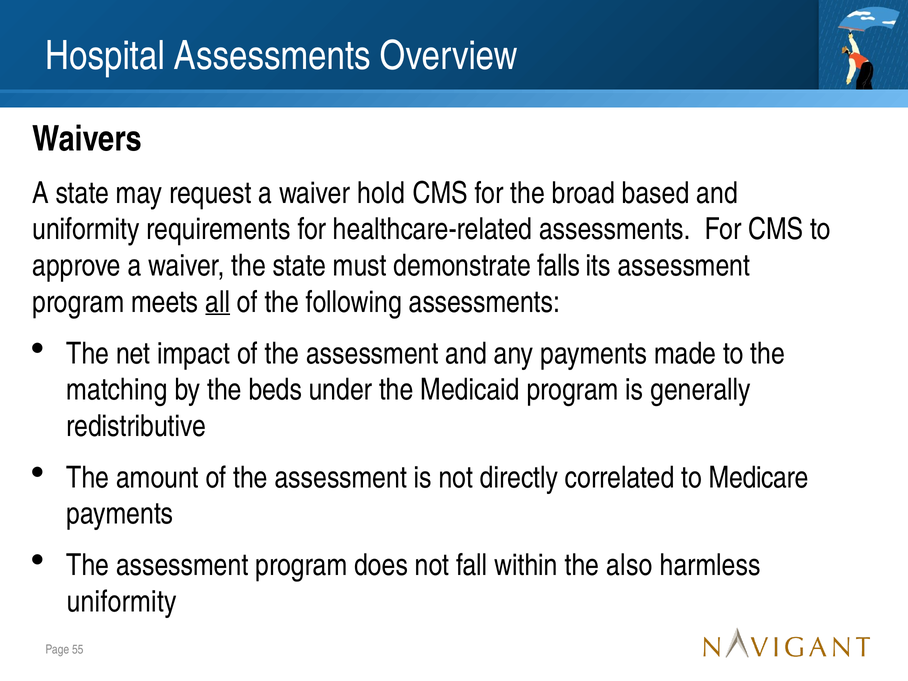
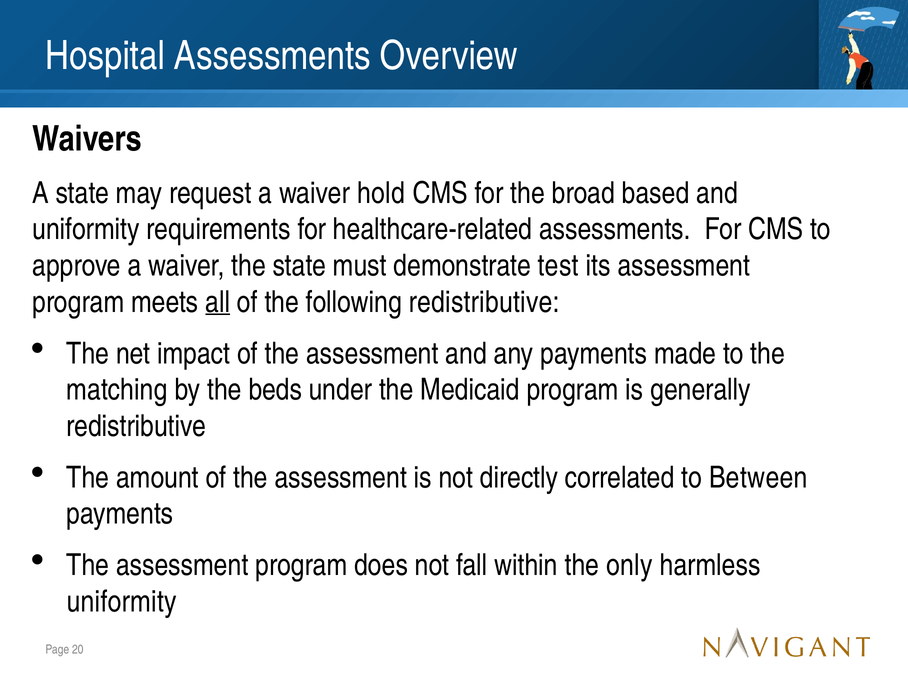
falls: falls -> test (558, 266)
following assessments: assessments -> redistributive (484, 302)
Medicare: Medicare -> Between (758, 478)
also: also -> only (629, 565)
55: 55 -> 20 (78, 650)
